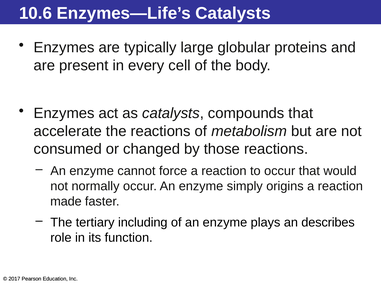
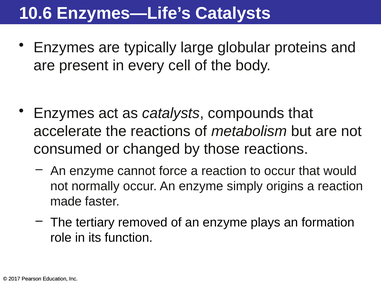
including: including -> removed (143, 222)
describes: describes -> formation (328, 222)
